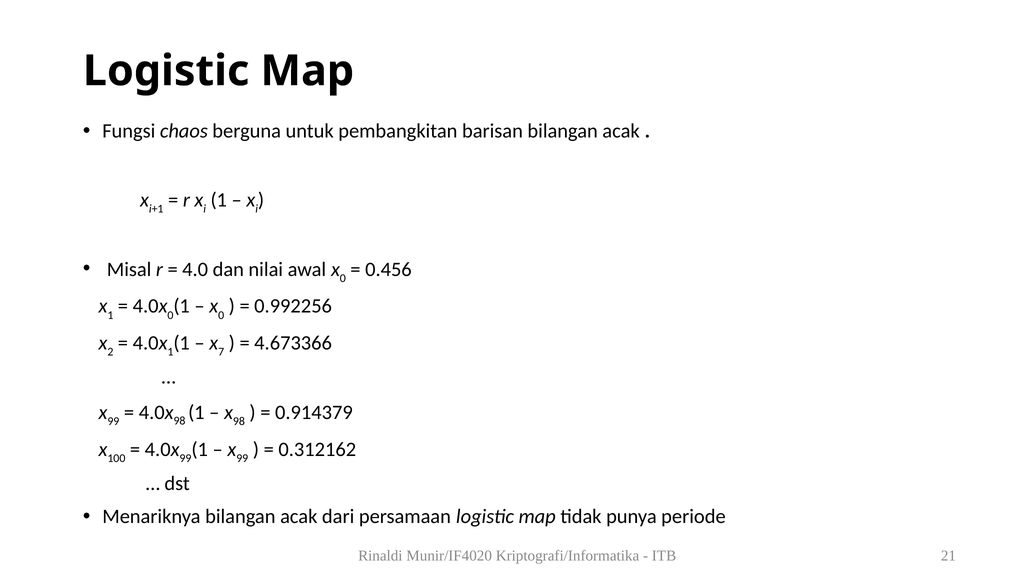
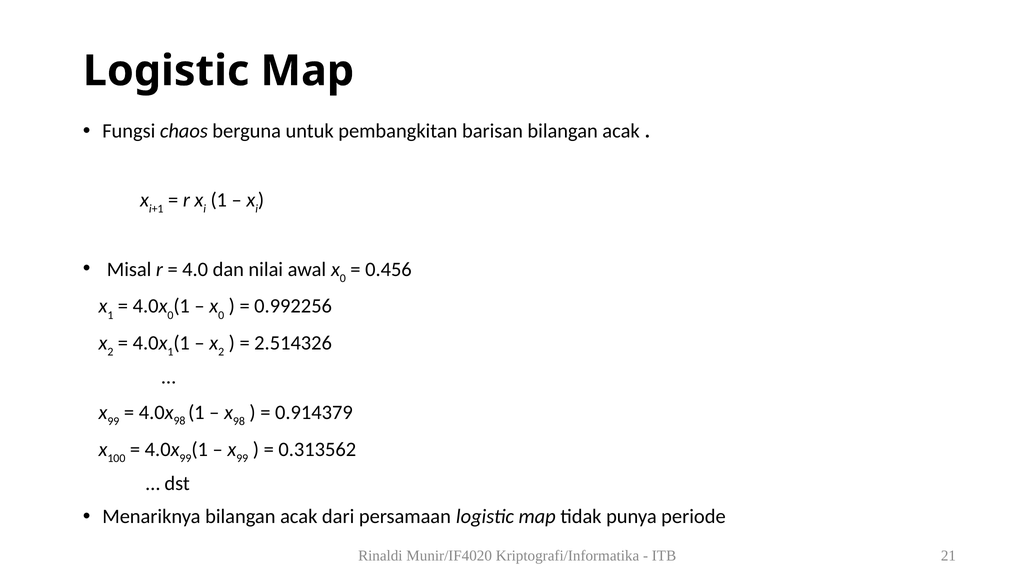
7: 7 -> 2 (221, 352)
4.673366: 4.673366 -> 2.514326 (293, 343)
0.312162: 0.312162 -> 0.313562 (317, 450)
